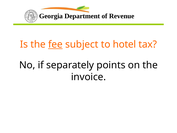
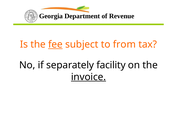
hotel: hotel -> from (124, 44)
points: points -> facility (111, 65)
invoice underline: none -> present (88, 77)
